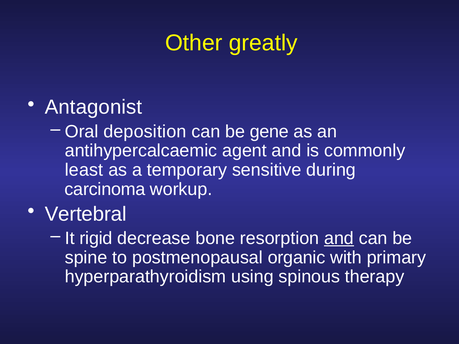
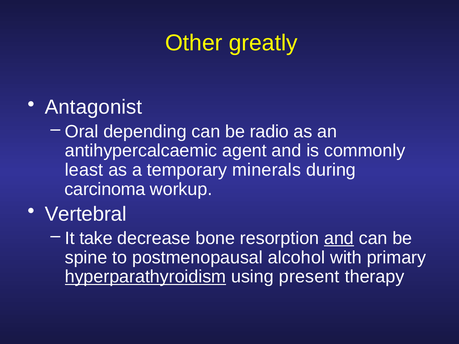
deposition: deposition -> depending (145, 132)
gene: gene -> radio (269, 132)
sensitive: sensitive -> minerals (267, 170)
rigid: rigid -> take (96, 238)
organic: organic -> alcohol (296, 258)
hyperparathyroidism underline: none -> present (146, 277)
spinous: spinous -> present (309, 277)
